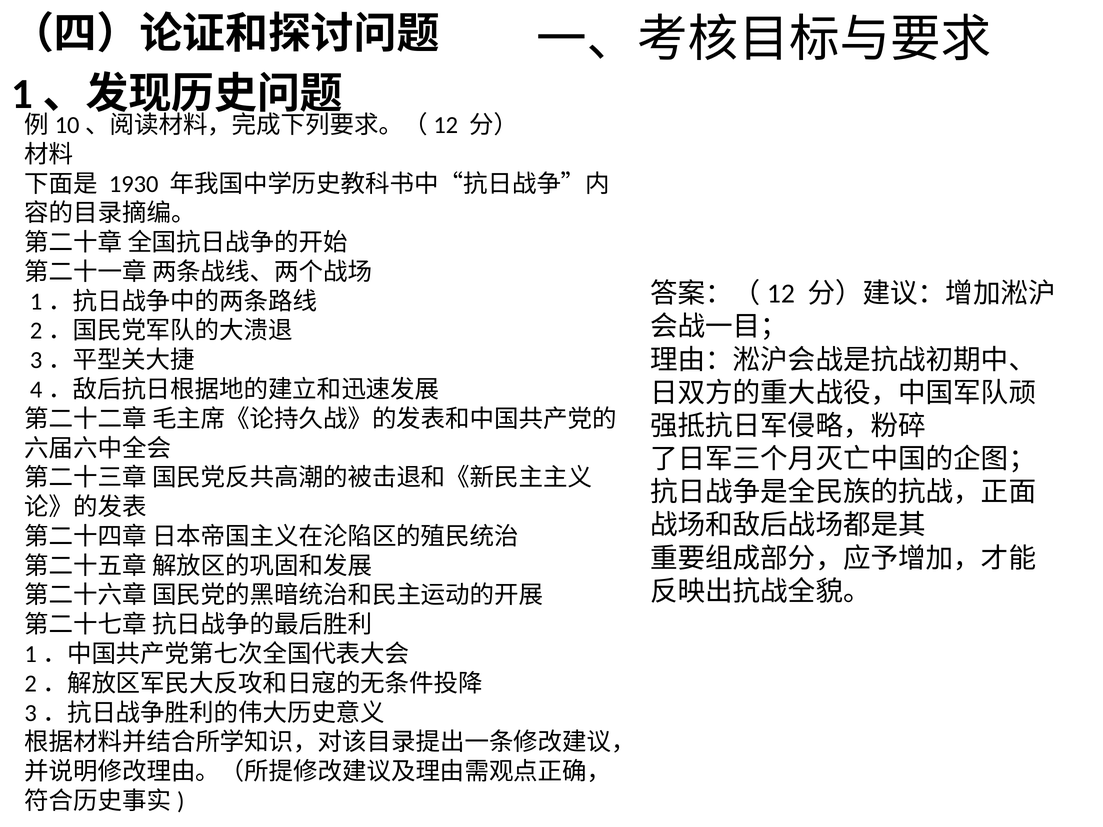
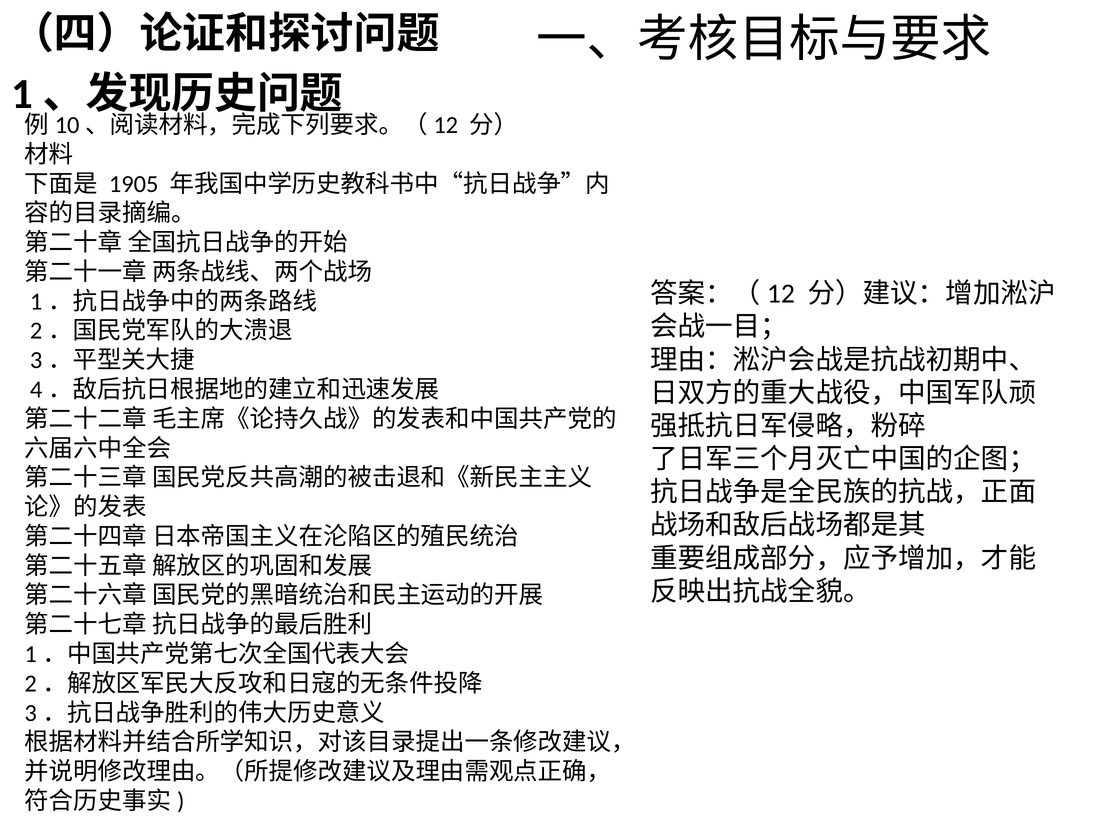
1930: 1930 -> 1905 (134, 184)
